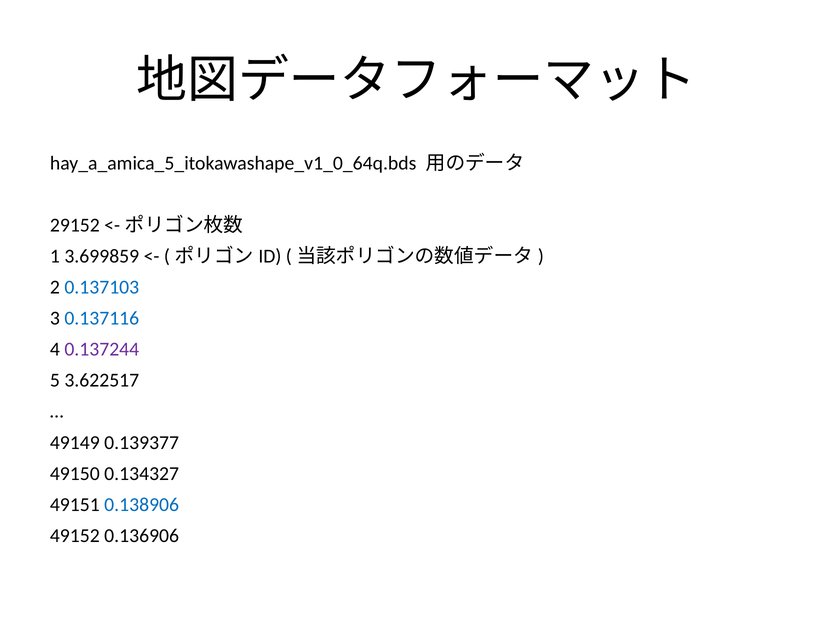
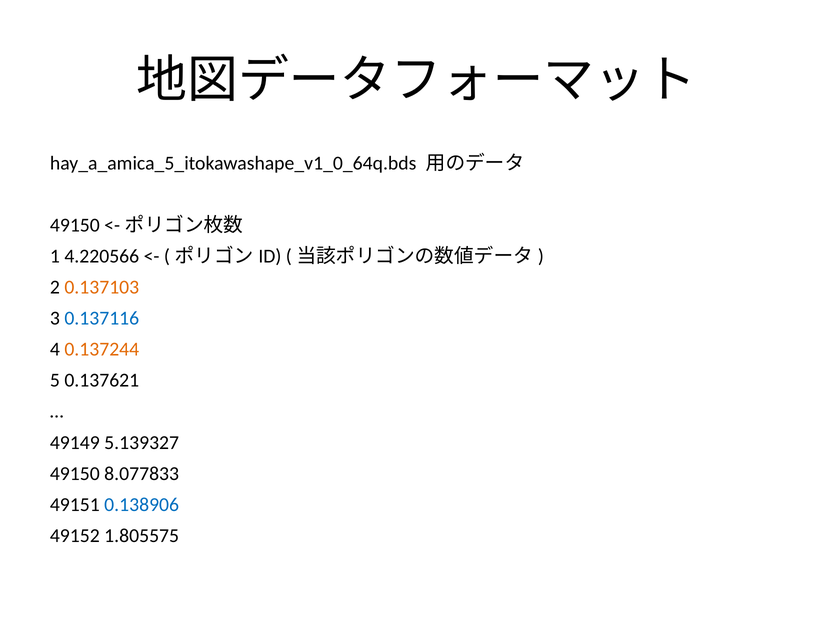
29152: 29152 -> 49150 (75, 225)
3.699859: 3.699859 -> 4.220566 (102, 256)
0.137103 colour: blue -> orange (102, 287)
0.137244 colour: purple -> orange (102, 349)
3.622517: 3.622517 -> 0.137621 (102, 380)
0.139377: 0.139377 -> 5.139327 (142, 442)
0.134327: 0.134327 -> 8.077833 (142, 473)
0.136906: 0.136906 -> 1.805575 (142, 535)
